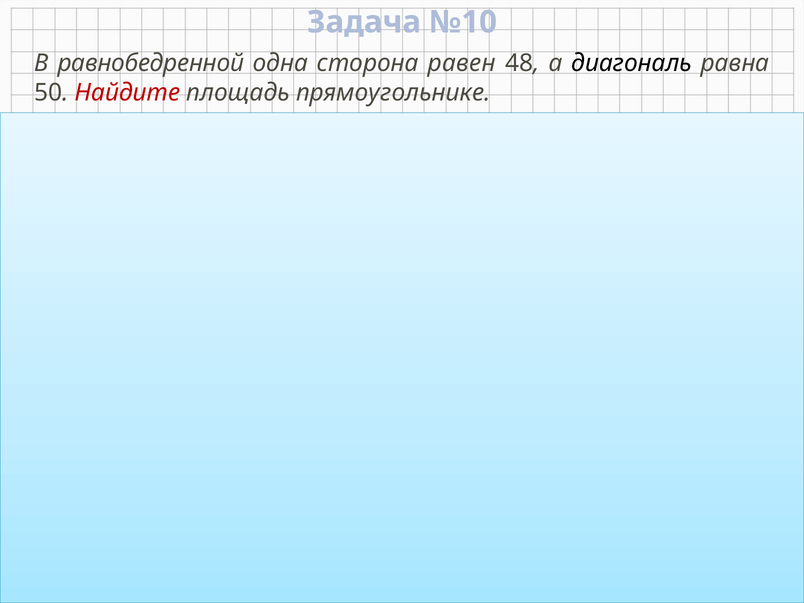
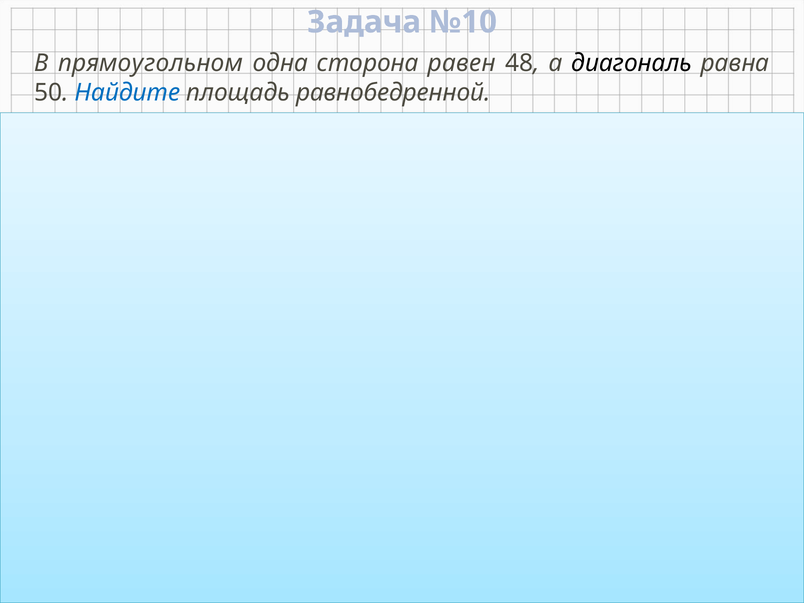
равнобедренной: равнобедренной -> прямоугольном (151, 63)
Найдите colour: red -> blue (128, 92)
прямоугольнике: прямоугольнике -> равнобедренной (393, 92)
